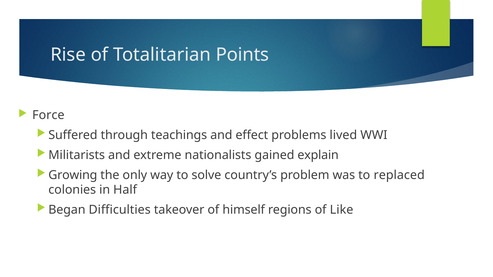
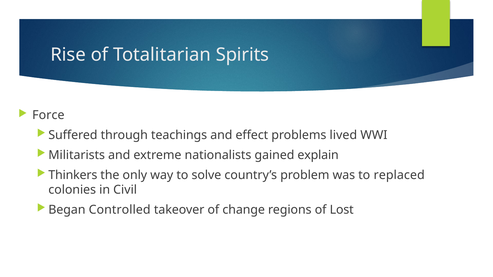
Points: Points -> Spirits (242, 55)
Growing: Growing -> Thinkers (73, 175)
Half: Half -> Civil (125, 190)
Difficulties: Difficulties -> Controlled (120, 210)
himself: himself -> change (244, 210)
Like: Like -> Lost (342, 210)
